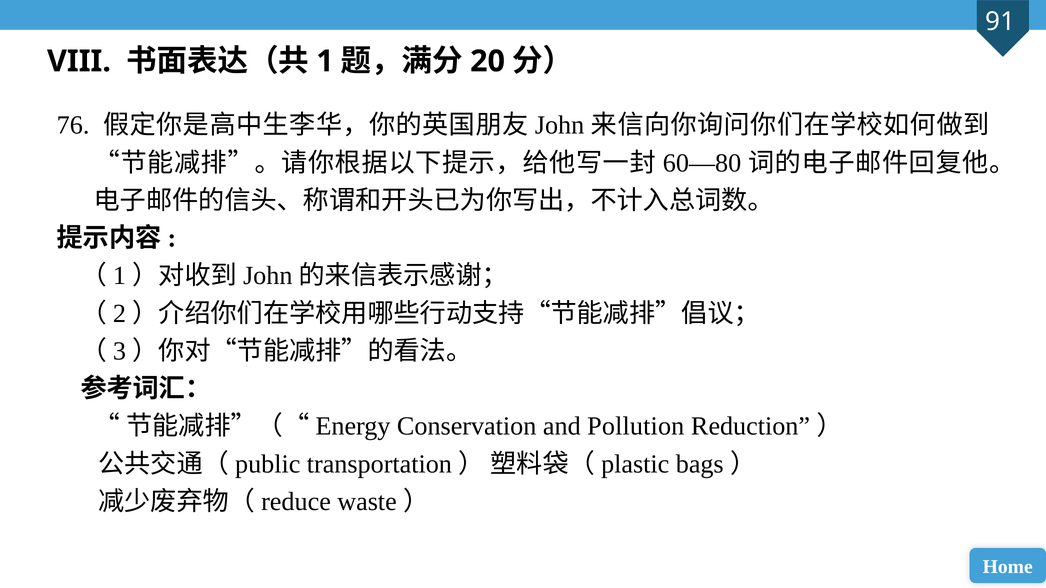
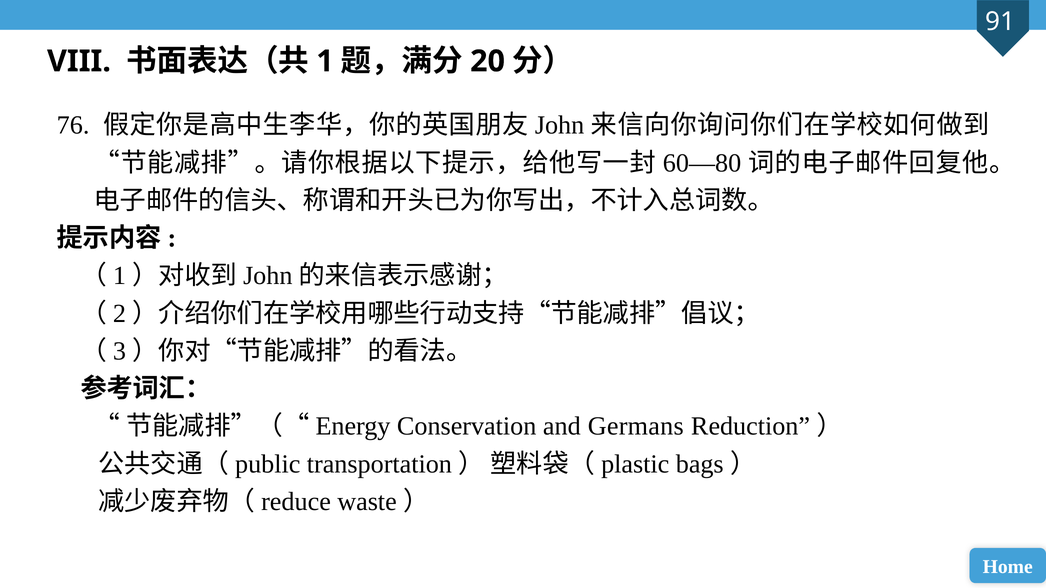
Pollution: Pollution -> Germans (636, 427)
